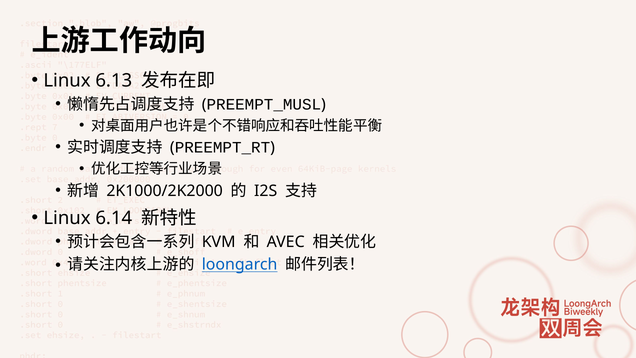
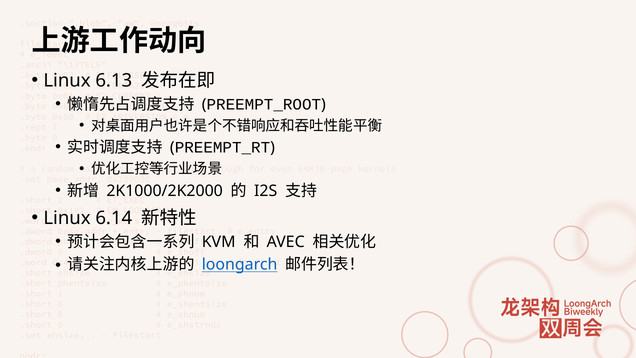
PREEMPT_MUSL: PREEMPT_MUSL -> PREEMPT_ROOT (264, 104)
